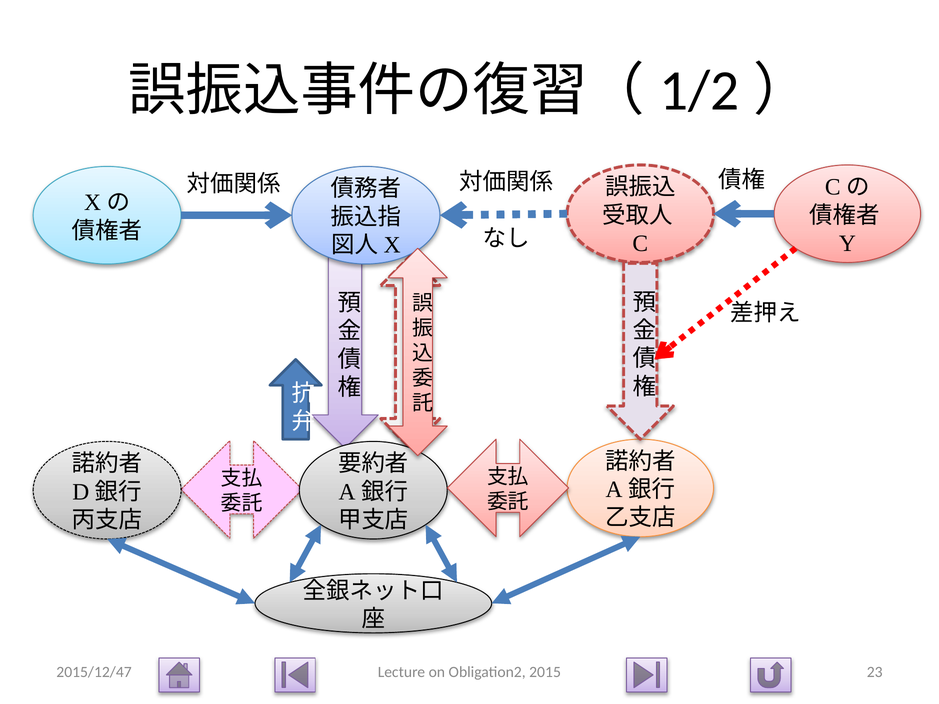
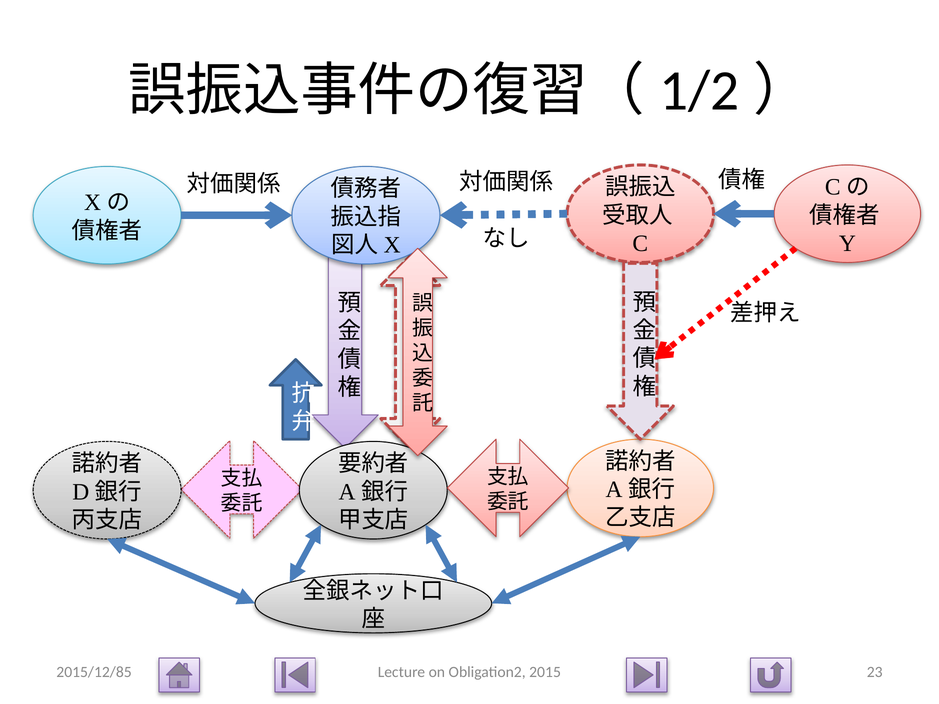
2015/12/47: 2015/12/47 -> 2015/12/85 (94, 673)
